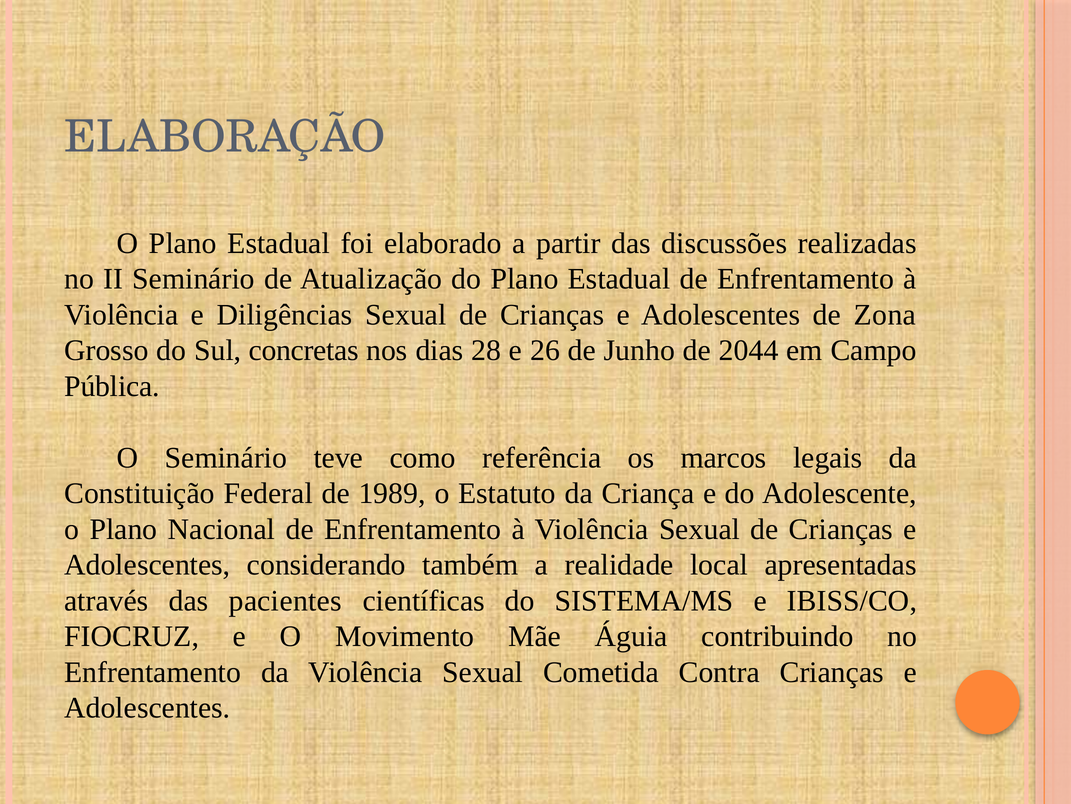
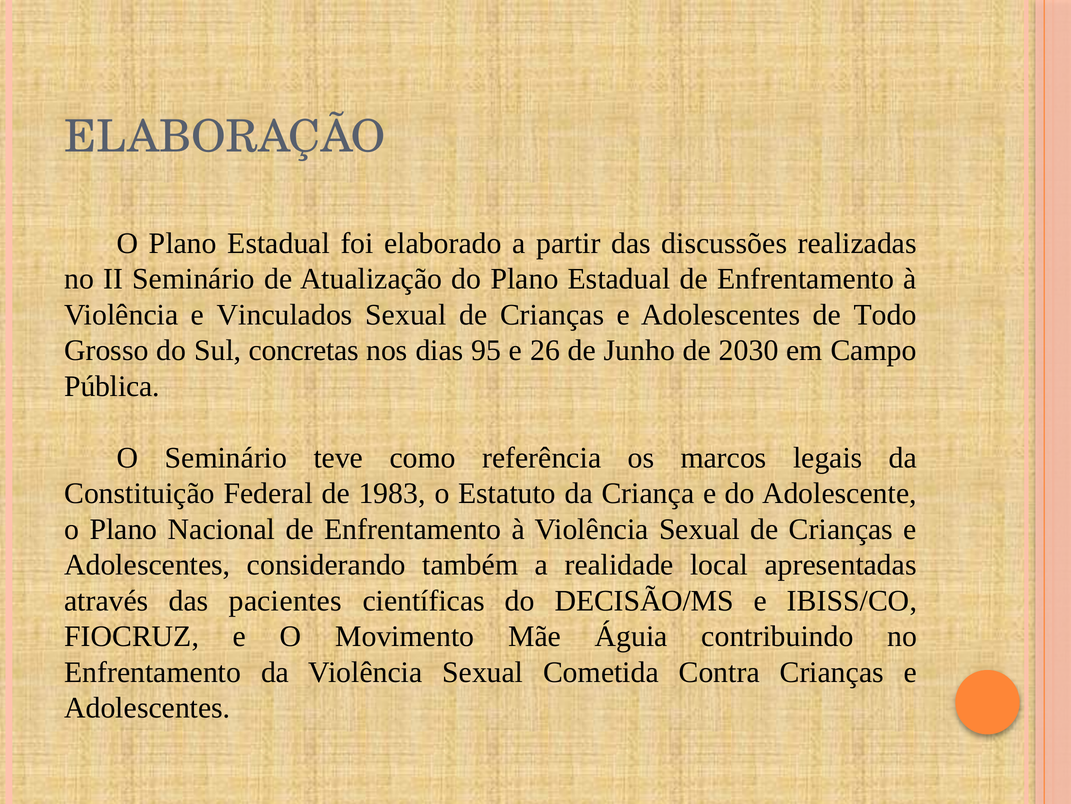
Diligências: Diligências -> Vinculados (285, 315)
Zona: Zona -> Todo (885, 315)
28: 28 -> 95 (486, 350)
2044: 2044 -> 2030 (749, 350)
1989: 1989 -> 1983 (392, 493)
SISTEMA/MS: SISTEMA/MS -> DECISÃO/MS (644, 600)
